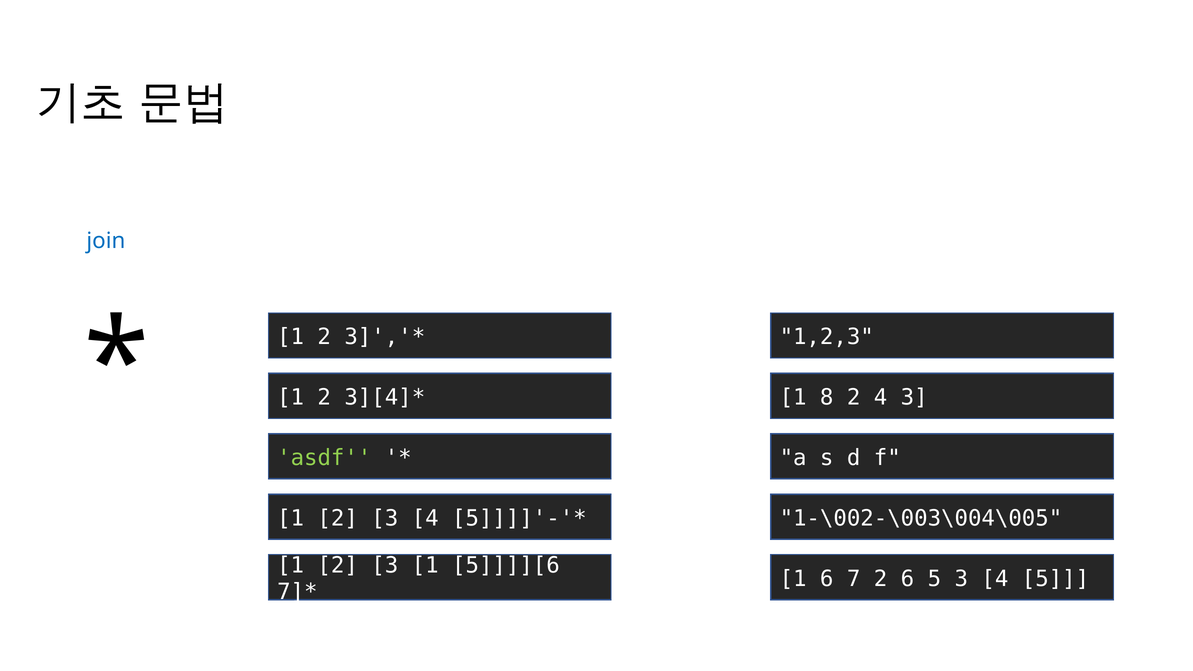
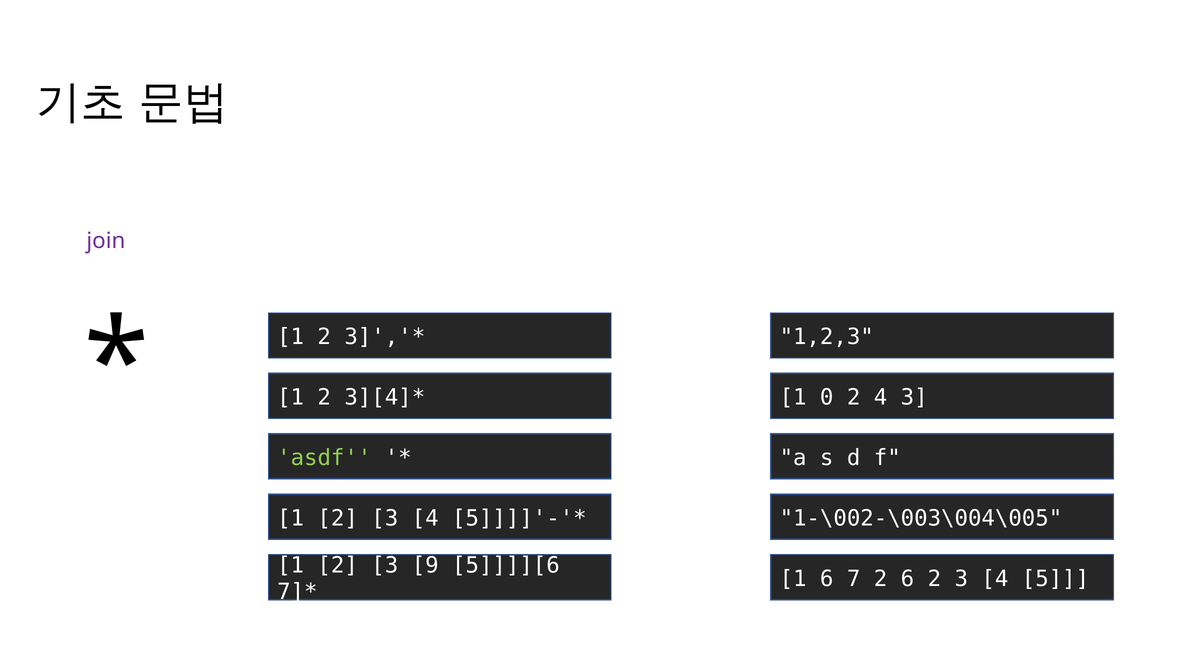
join colour: blue -> purple (106, 241)
8: 8 -> 0 (827, 398)
3 1: 1 -> 9 (425, 565)
6 5: 5 -> 2 (934, 579)
